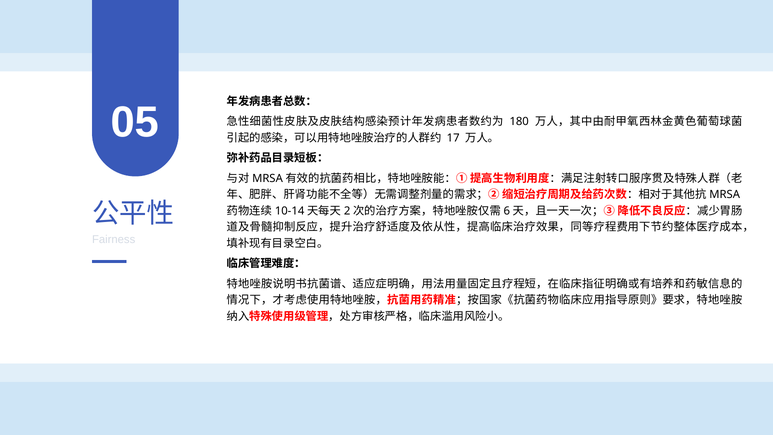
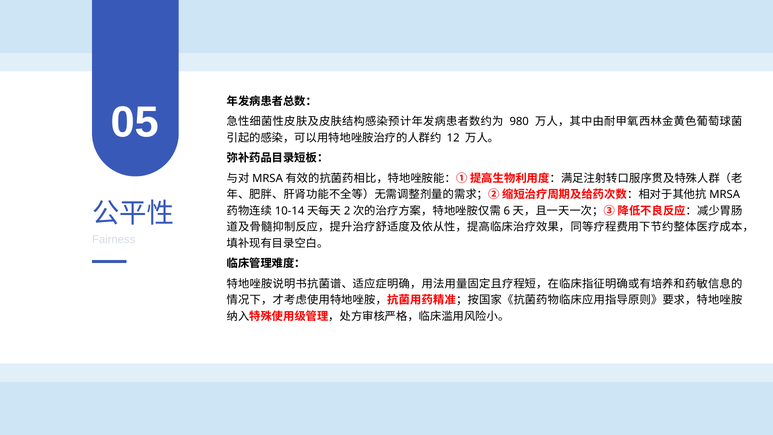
180: 180 -> 980 (519, 122)
17: 17 -> 12 (453, 138)
